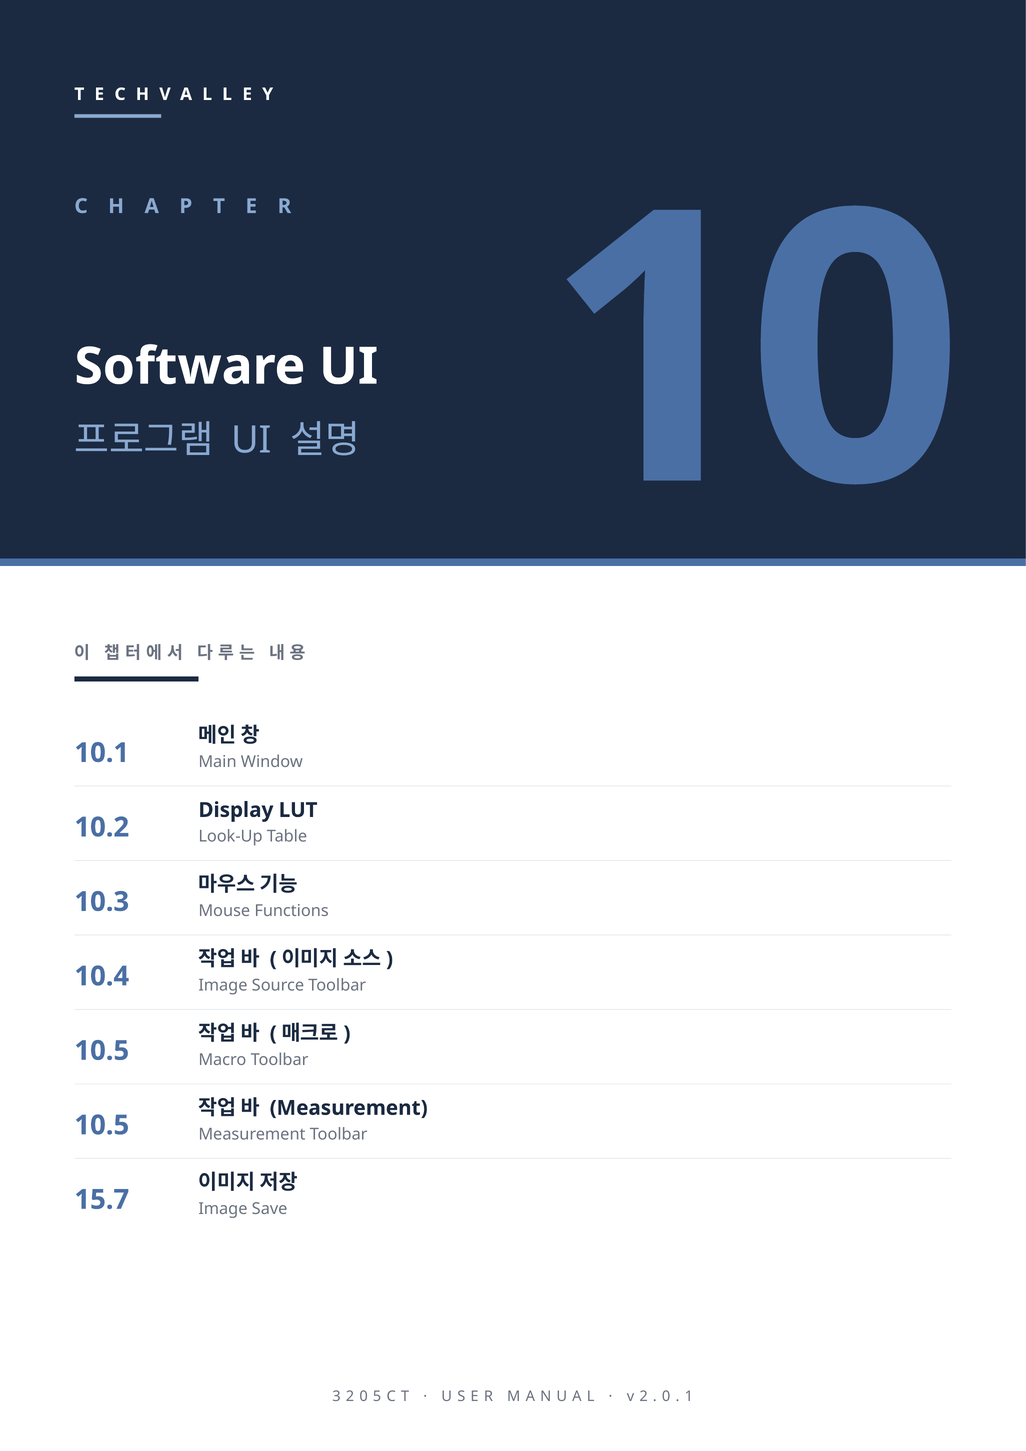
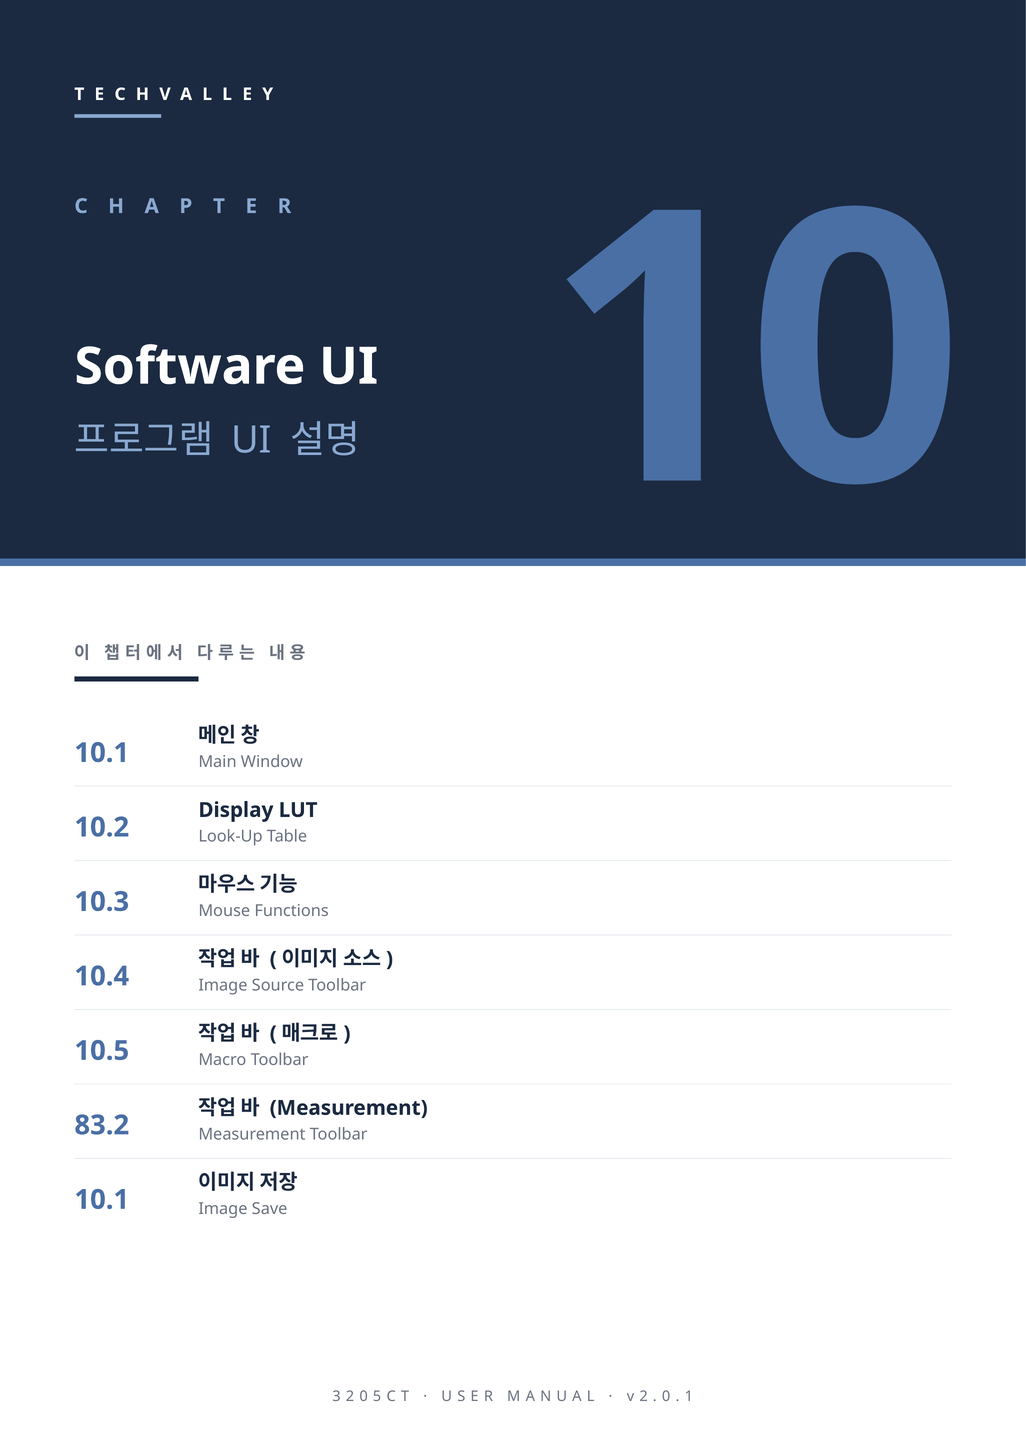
10.5: 10.5 -> 83.2 (102, 1125)
15.7: 15.7 -> 10.1 (102, 1199)
